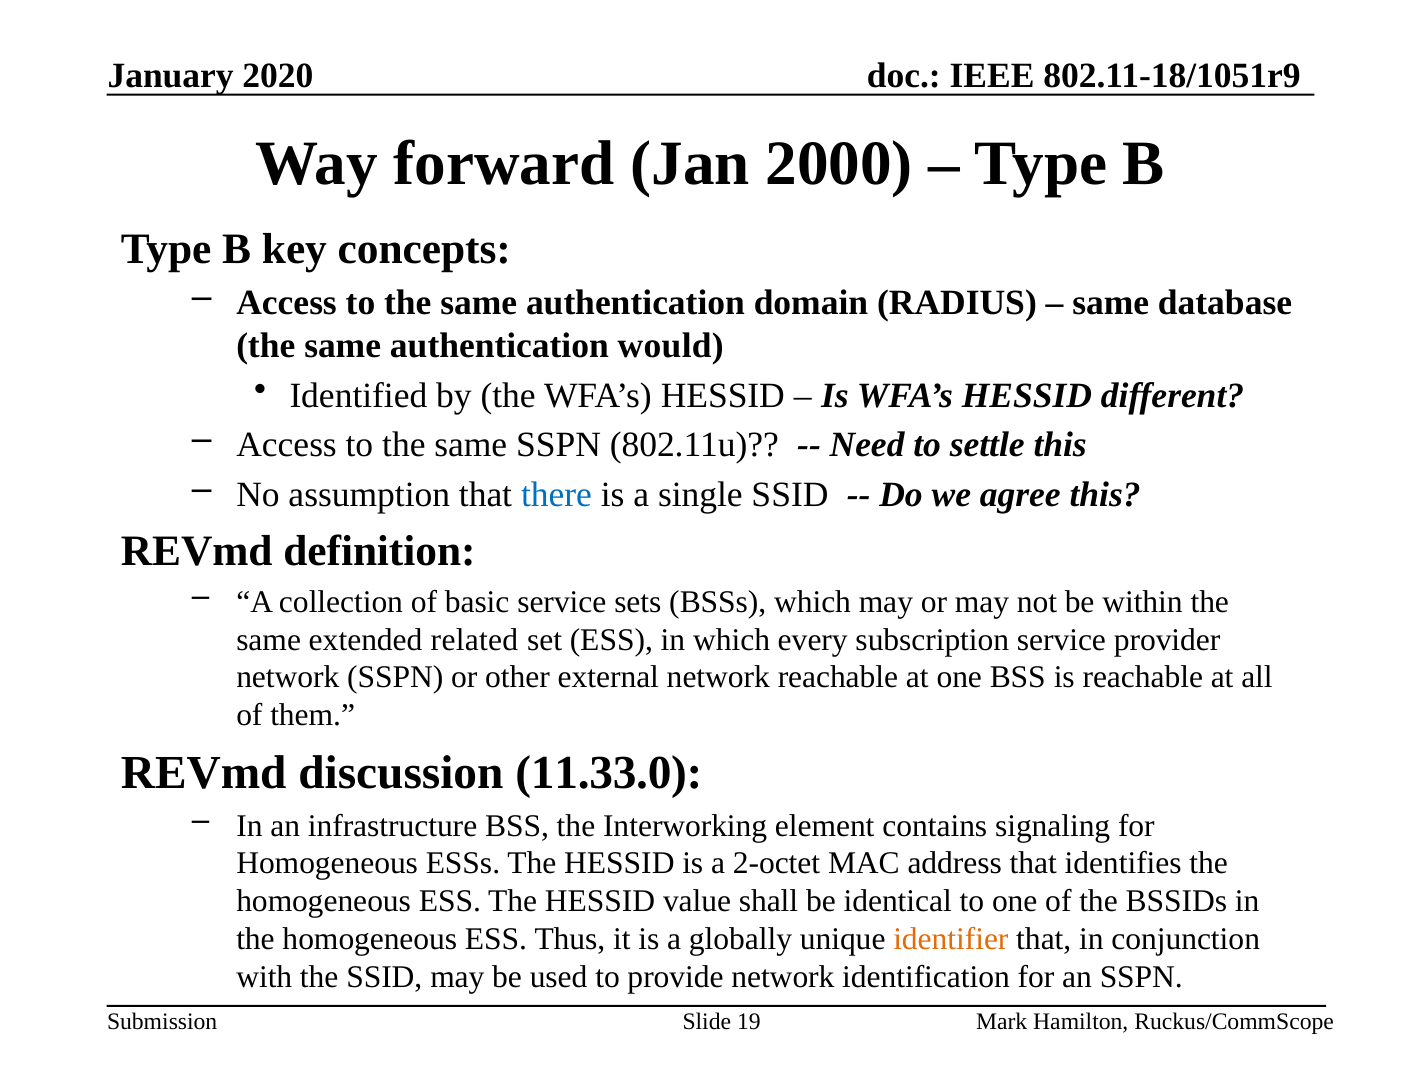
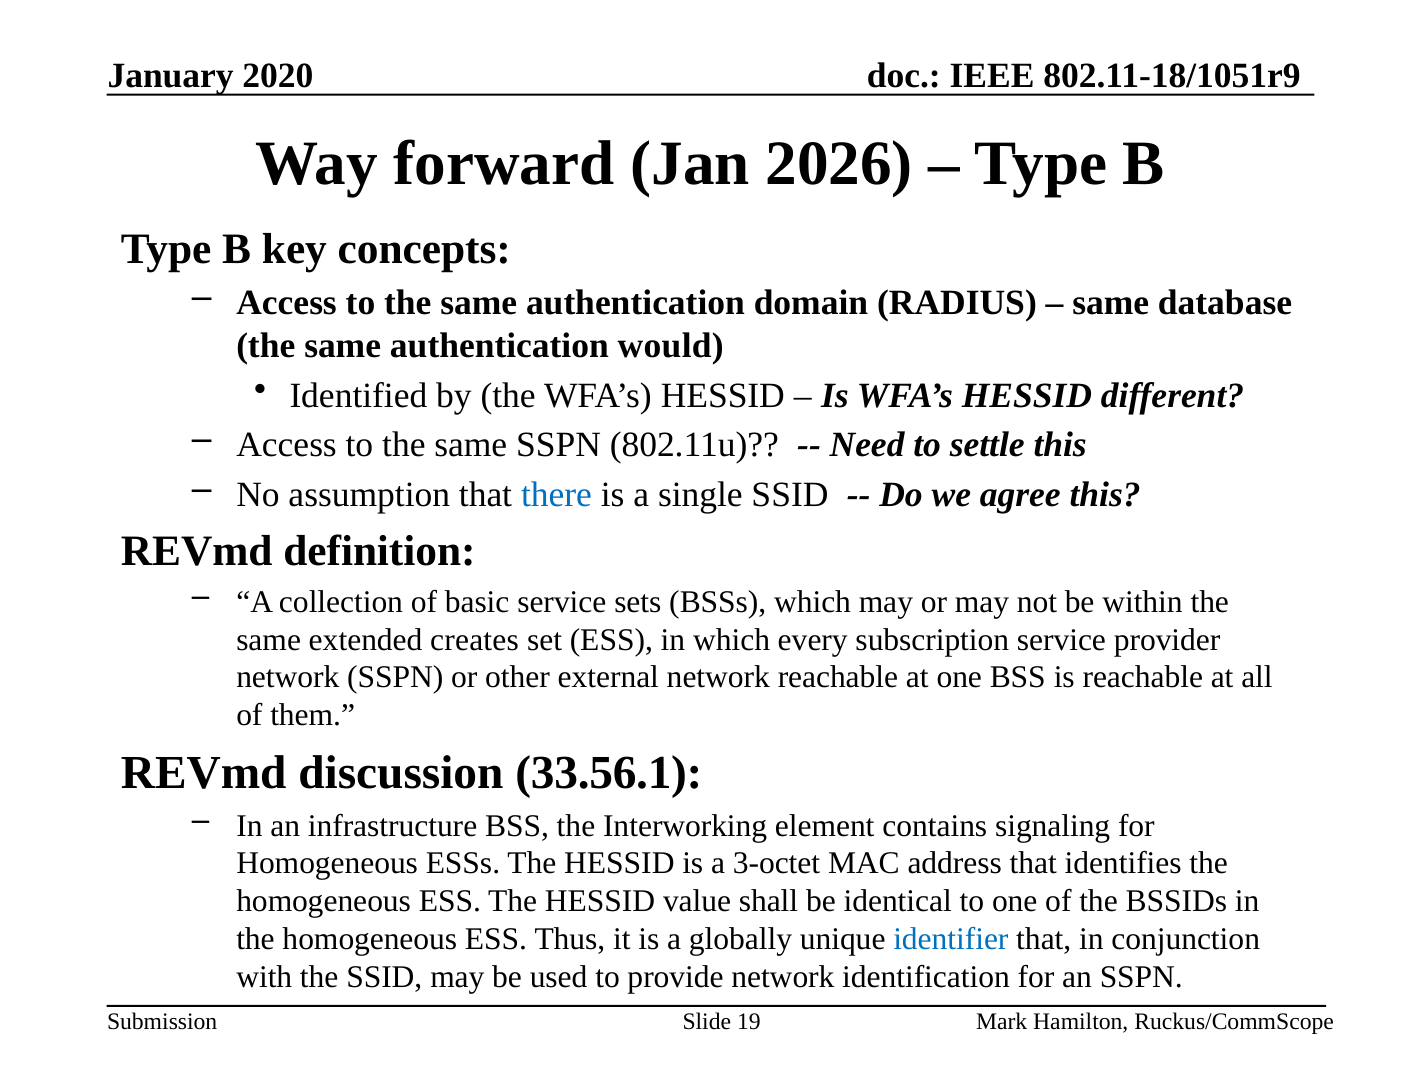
2000: 2000 -> 2026 (839, 164)
related: related -> creates (475, 640)
11.33.0: 11.33.0 -> 33.56.1 (609, 774)
2-octet: 2-octet -> 3-octet (776, 864)
identifier colour: orange -> blue (951, 940)
